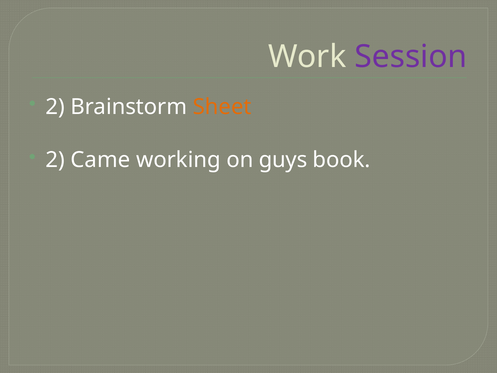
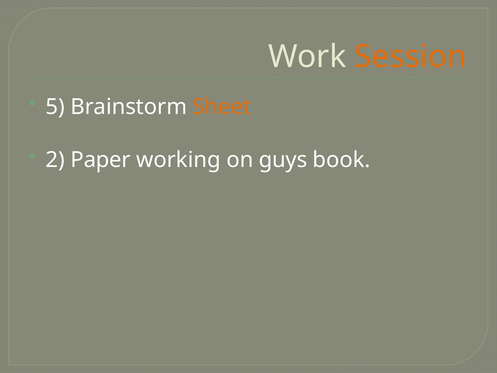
Session colour: purple -> orange (411, 57)
2: 2 -> 5 (55, 107)
Came: Came -> Paper (101, 160)
